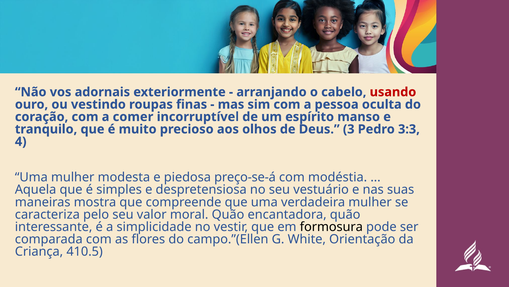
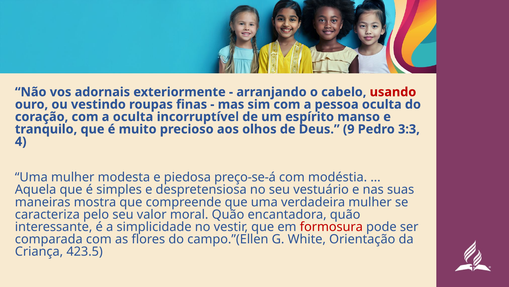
a comer: comer -> oculta (133, 117)
3: 3 -> 9 (349, 129)
formosura colour: black -> red (331, 226)
410.5: 410.5 -> 423.5 (85, 251)
